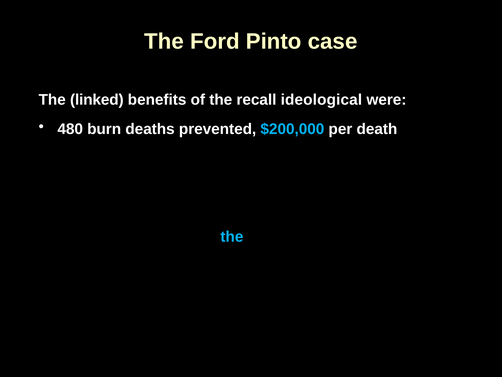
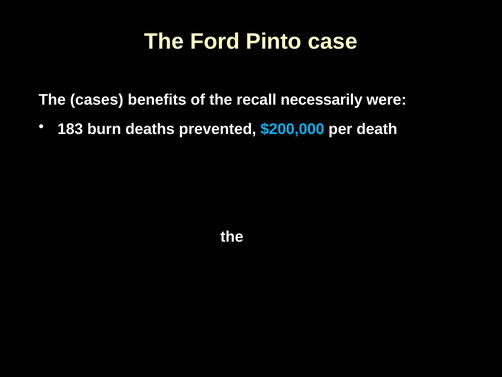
linked: linked -> cases (97, 100)
ideological: ideological -> necessarily (322, 100)
480: 480 -> 183 (70, 129)
the colour: light blue -> white (232, 236)
